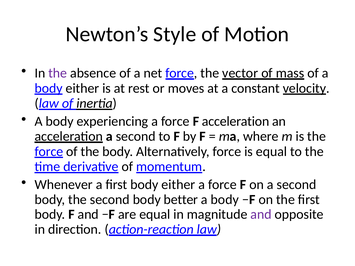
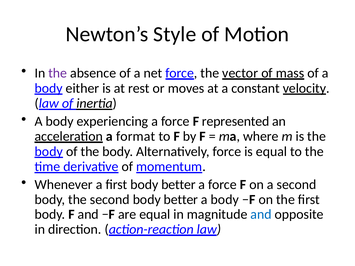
F acceleration: acceleration -> represented (236, 122)
acceleration a second: second -> format (136, 136)
force: force -> body (49, 152)
first body either: either -> better (178, 185)
and colour: purple -> blue (261, 215)
